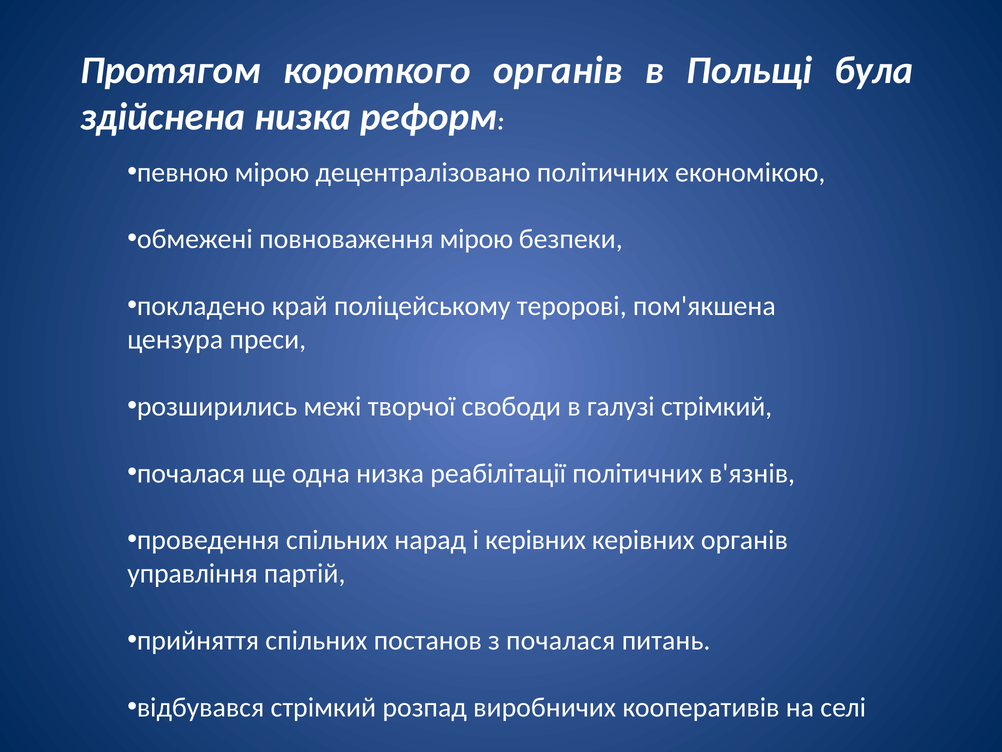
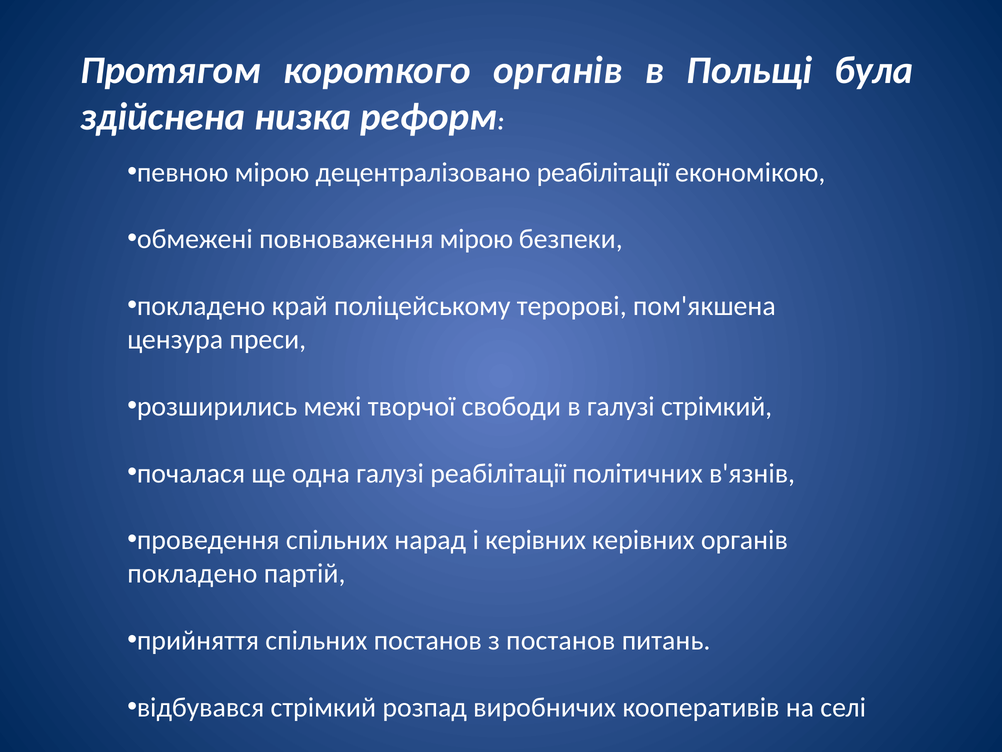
децентралізовано політичних: політичних -> реабілітації (603, 172)
одна низка: низка -> галузі (390, 473)
управління: управління -> покладено (192, 573)
з почалася: почалася -> постанов (561, 640)
